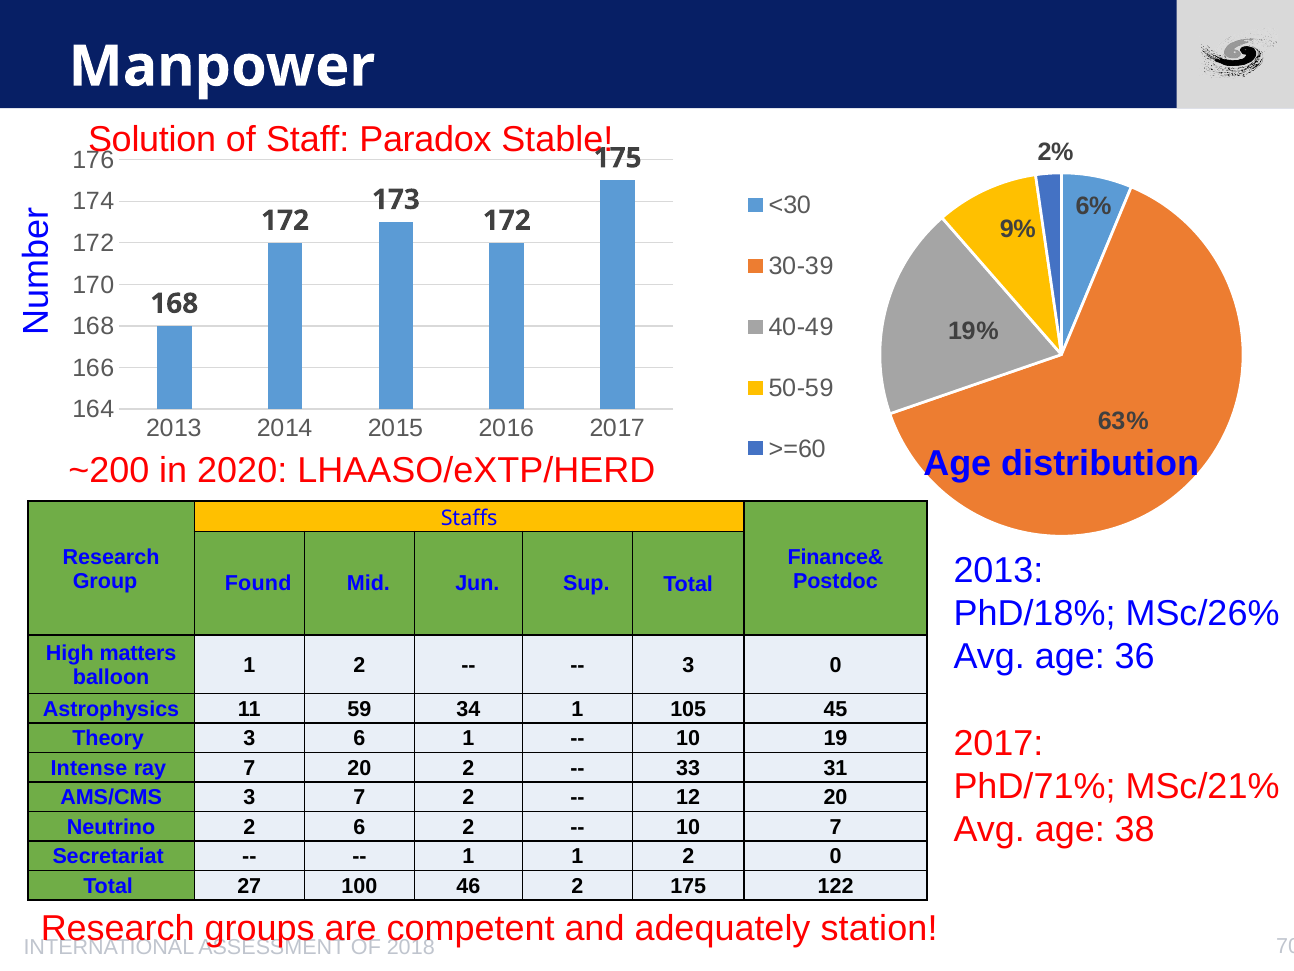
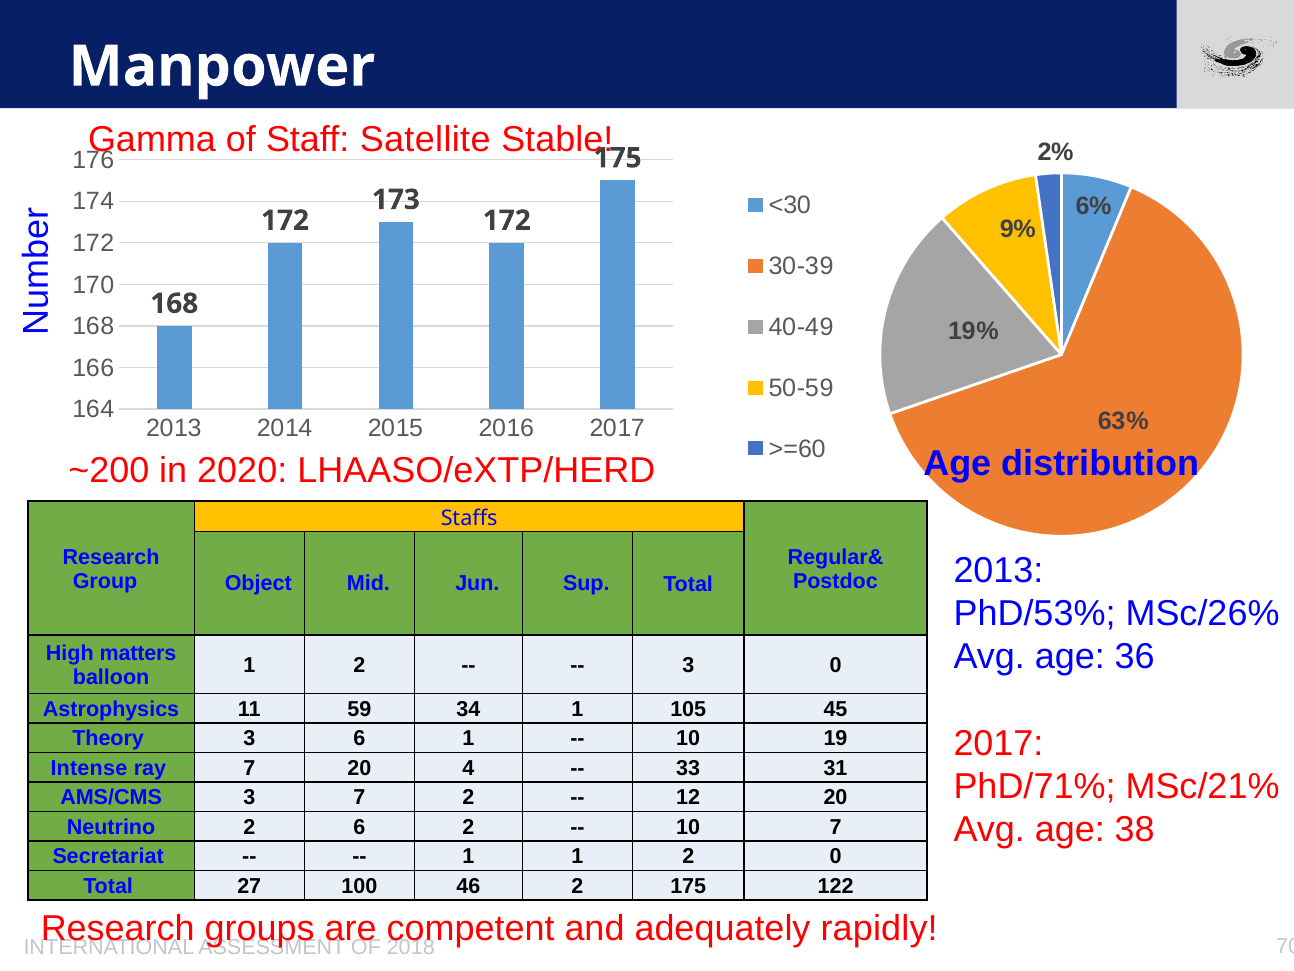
Solution: Solution -> Gamma (152, 140)
Paradox: Paradox -> Satellite (425, 140)
Finance&: Finance& -> Regular& (835, 557)
Found: Found -> Object (258, 583)
PhD/18%: PhD/18% -> PhD/53% (1035, 614)
20 2: 2 -> 4 (468, 768)
station: station -> rapidly (879, 928)
